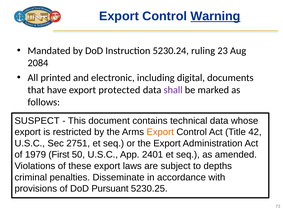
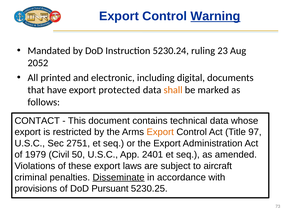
2084: 2084 -> 2052 (38, 63)
shall colour: purple -> orange (173, 90)
SUSPECT: SUSPECT -> CONTACT (37, 121)
42: 42 -> 97 (255, 132)
First: First -> Civil (59, 155)
depths: depths -> aircraft (218, 166)
Disseminate underline: none -> present (119, 178)
